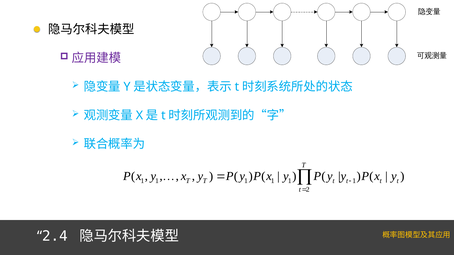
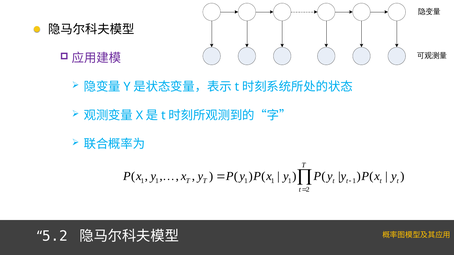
2.4: 2.4 -> 5.2 (55, 237)
